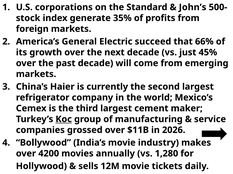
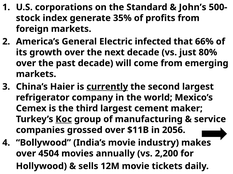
succeed: succeed -> infected (153, 42)
45%: 45% -> 80% (208, 53)
currently underline: none -> present (107, 87)
2026: 2026 -> 2056 (174, 131)
4200: 4200 -> 4504 (49, 154)
1,280: 1,280 -> 2,200 (167, 154)
